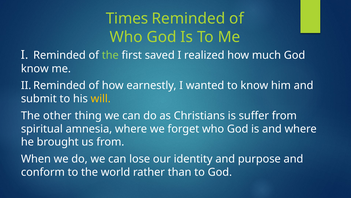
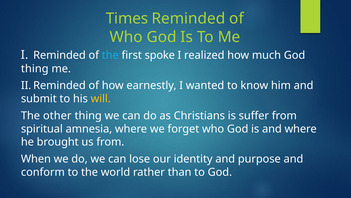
the colour: light green -> light blue (110, 55)
saved: saved -> spoke (160, 55)
know: know -> thing (35, 69)
